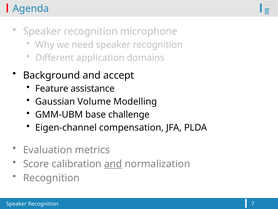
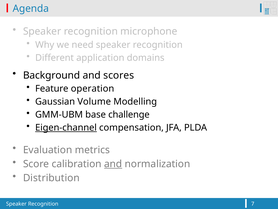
accept: accept -> scores (119, 75)
assistance: assistance -> operation (93, 89)
Eigen-channel underline: none -> present (66, 127)
Recognition: Recognition -> Distribution (51, 178)
